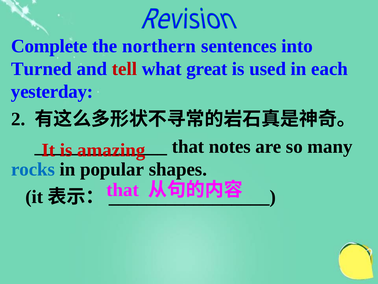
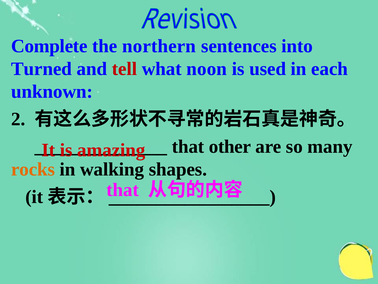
great: great -> noon (207, 69)
yesterday: yesterday -> unknown (52, 91)
notes: notes -> other (230, 146)
rocks colour: blue -> orange (33, 169)
popular: popular -> walking (112, 169)
